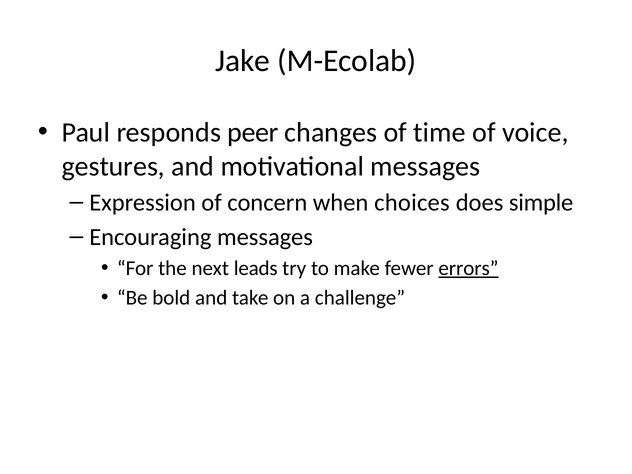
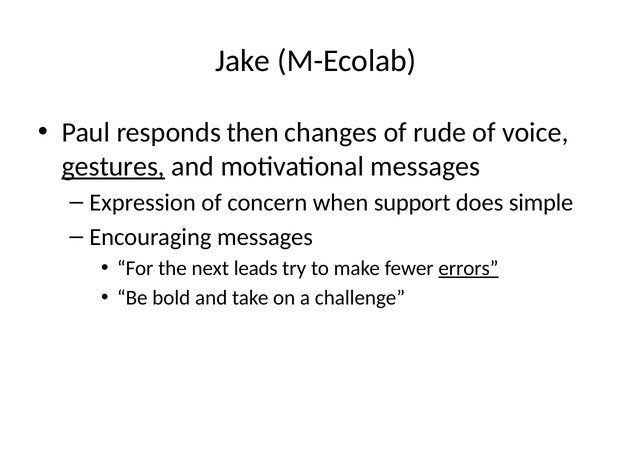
peer: peer -> then (253, 133)
time: time -> rude (440, 133)
gestures underline: none -> present (113, 166)
choices: choices -> support (412, 203)
